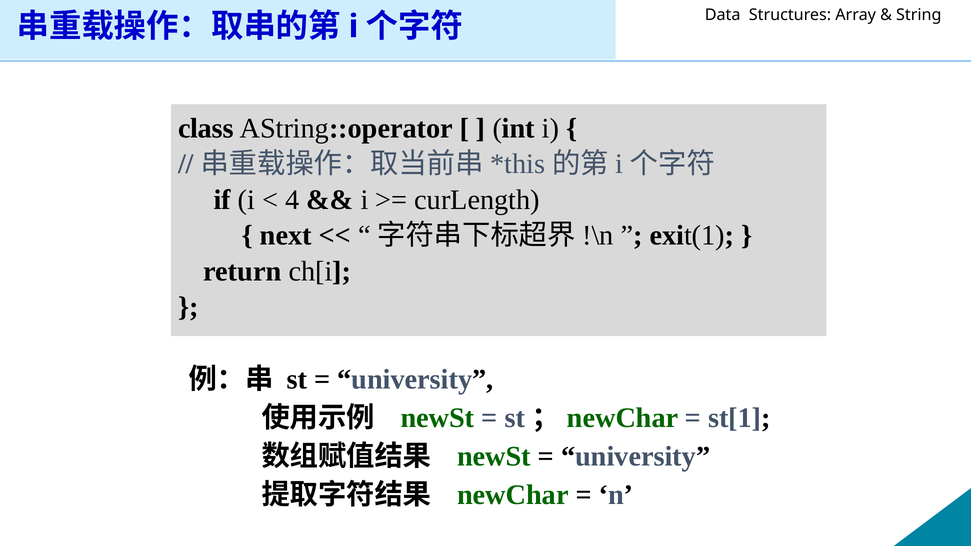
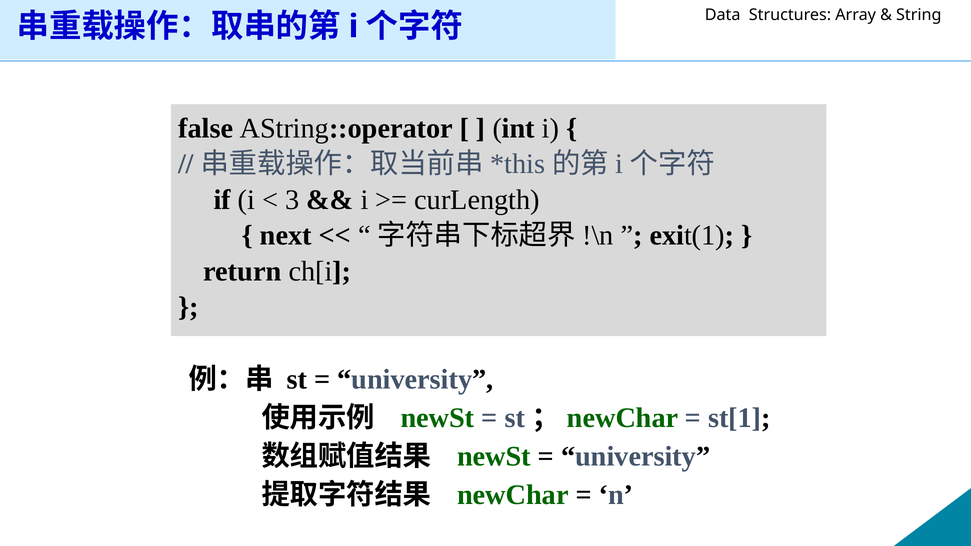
class: class -> false (206, 129)
4: 4 -> 3 (292, 200)
